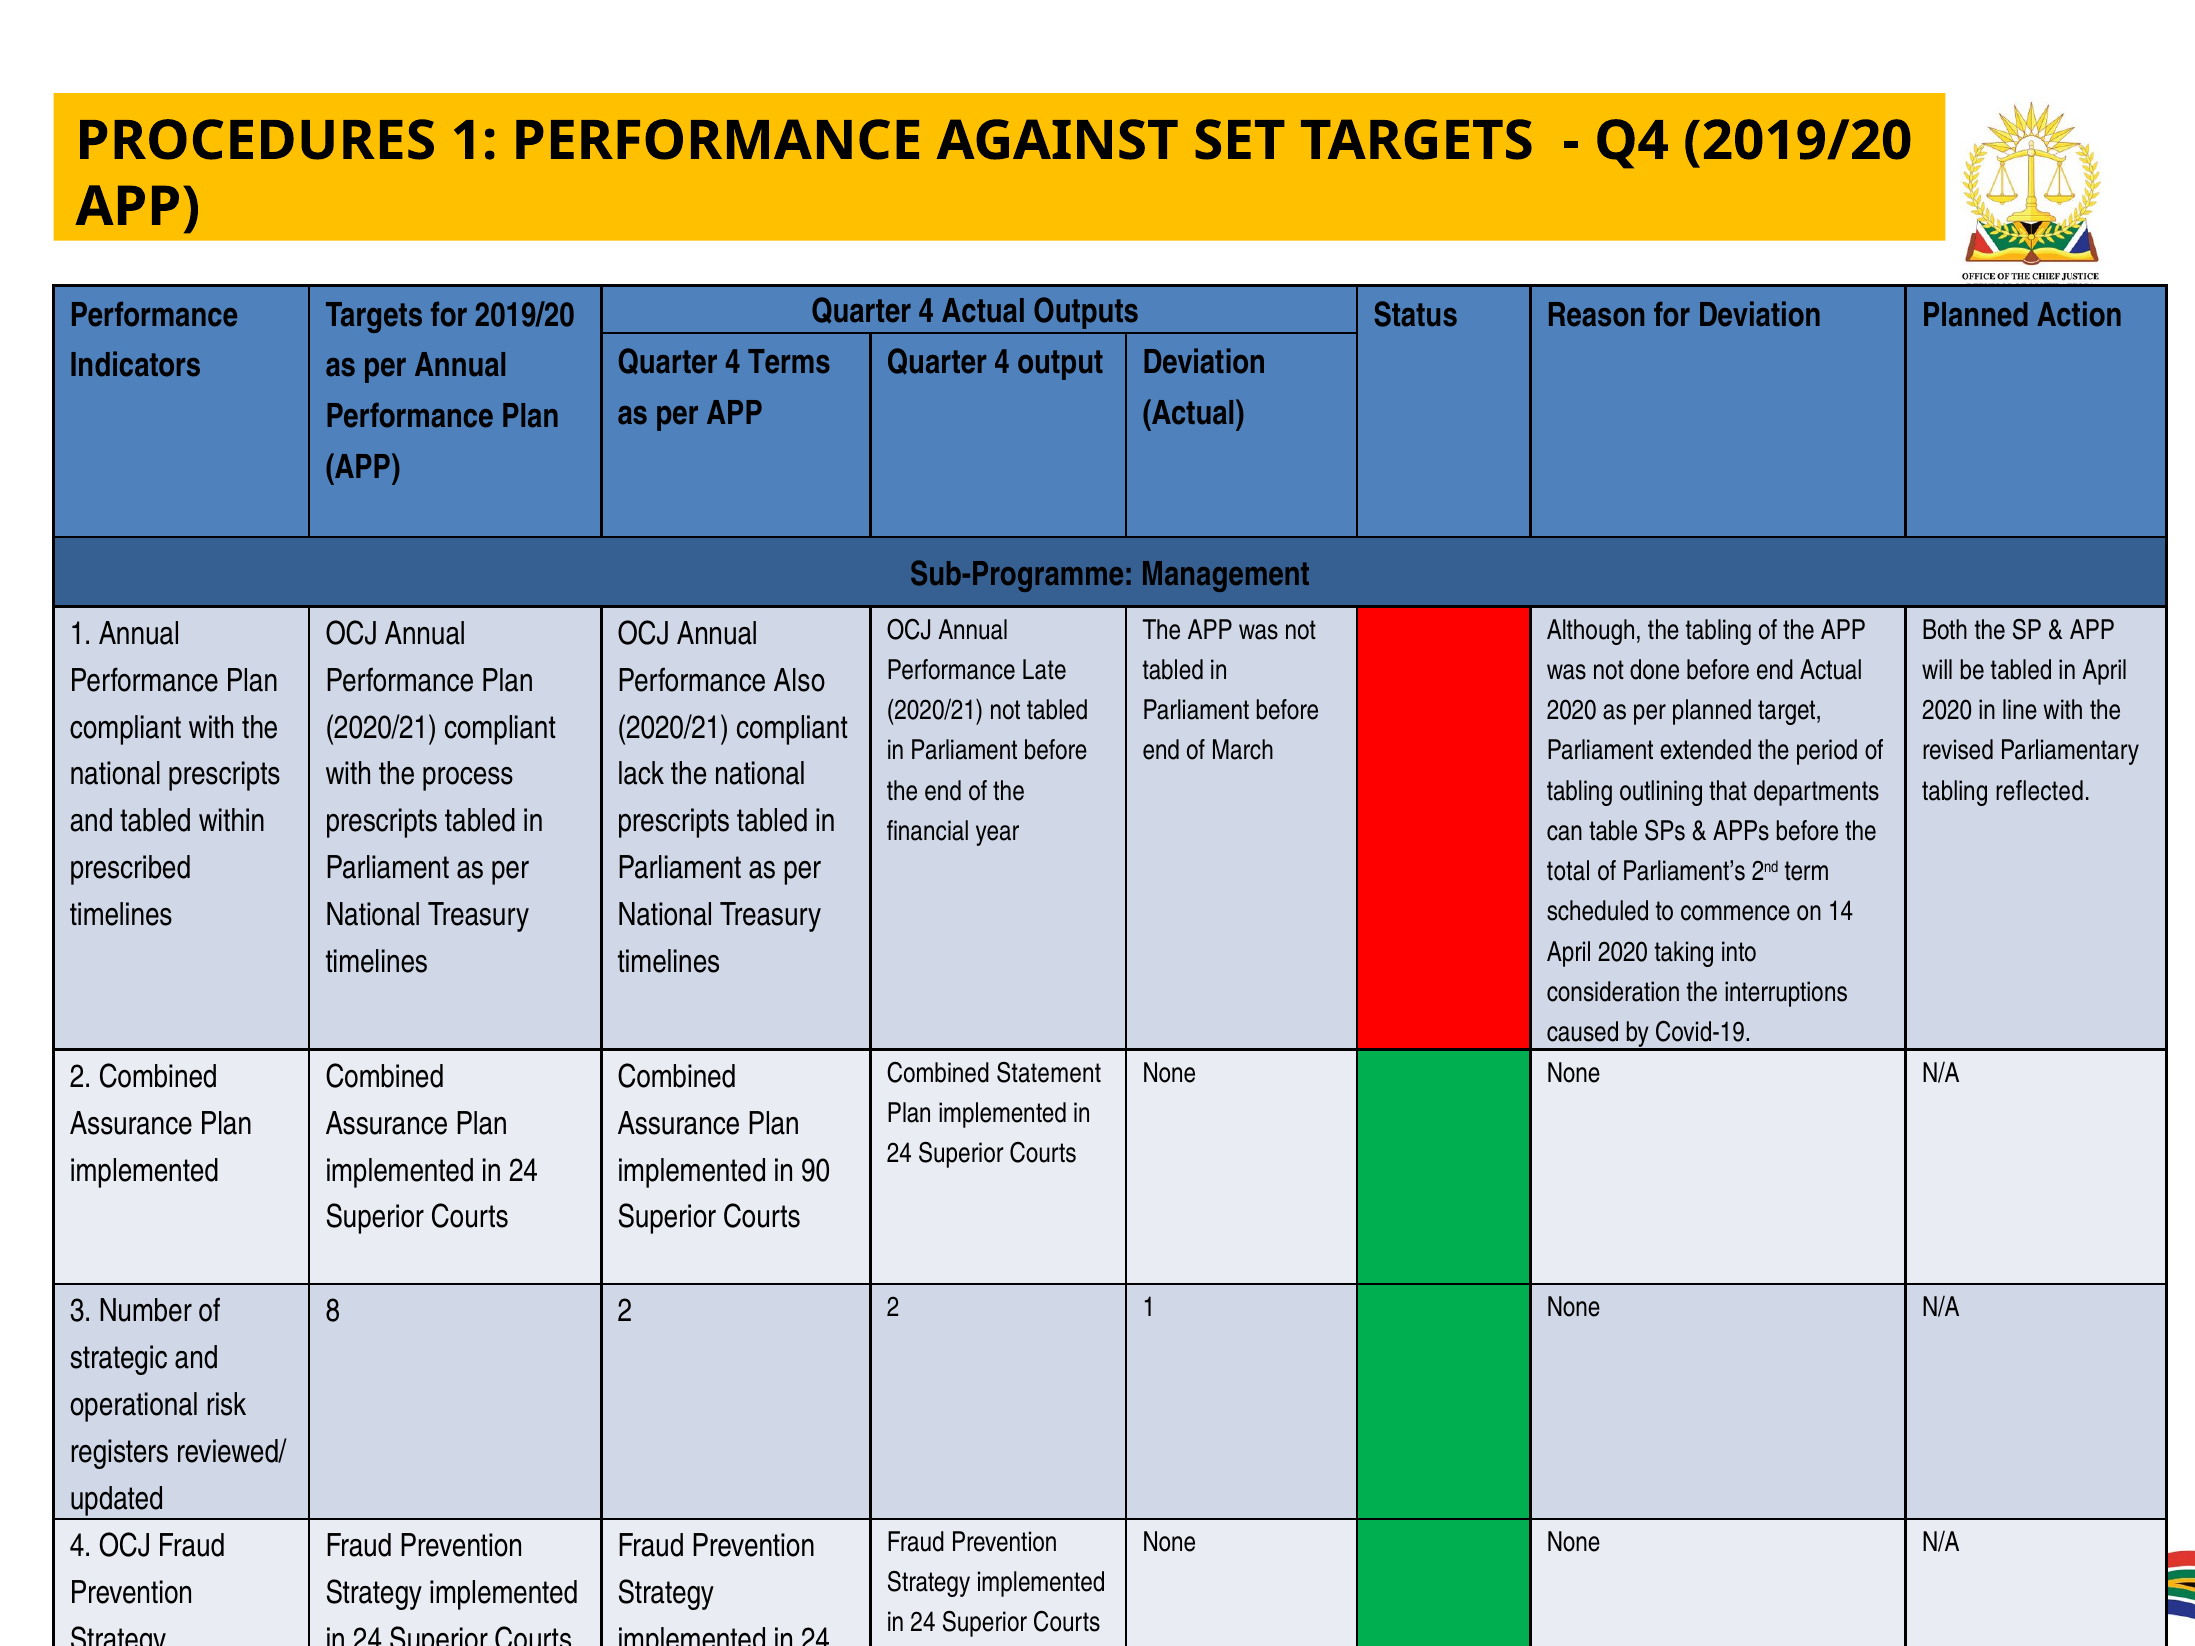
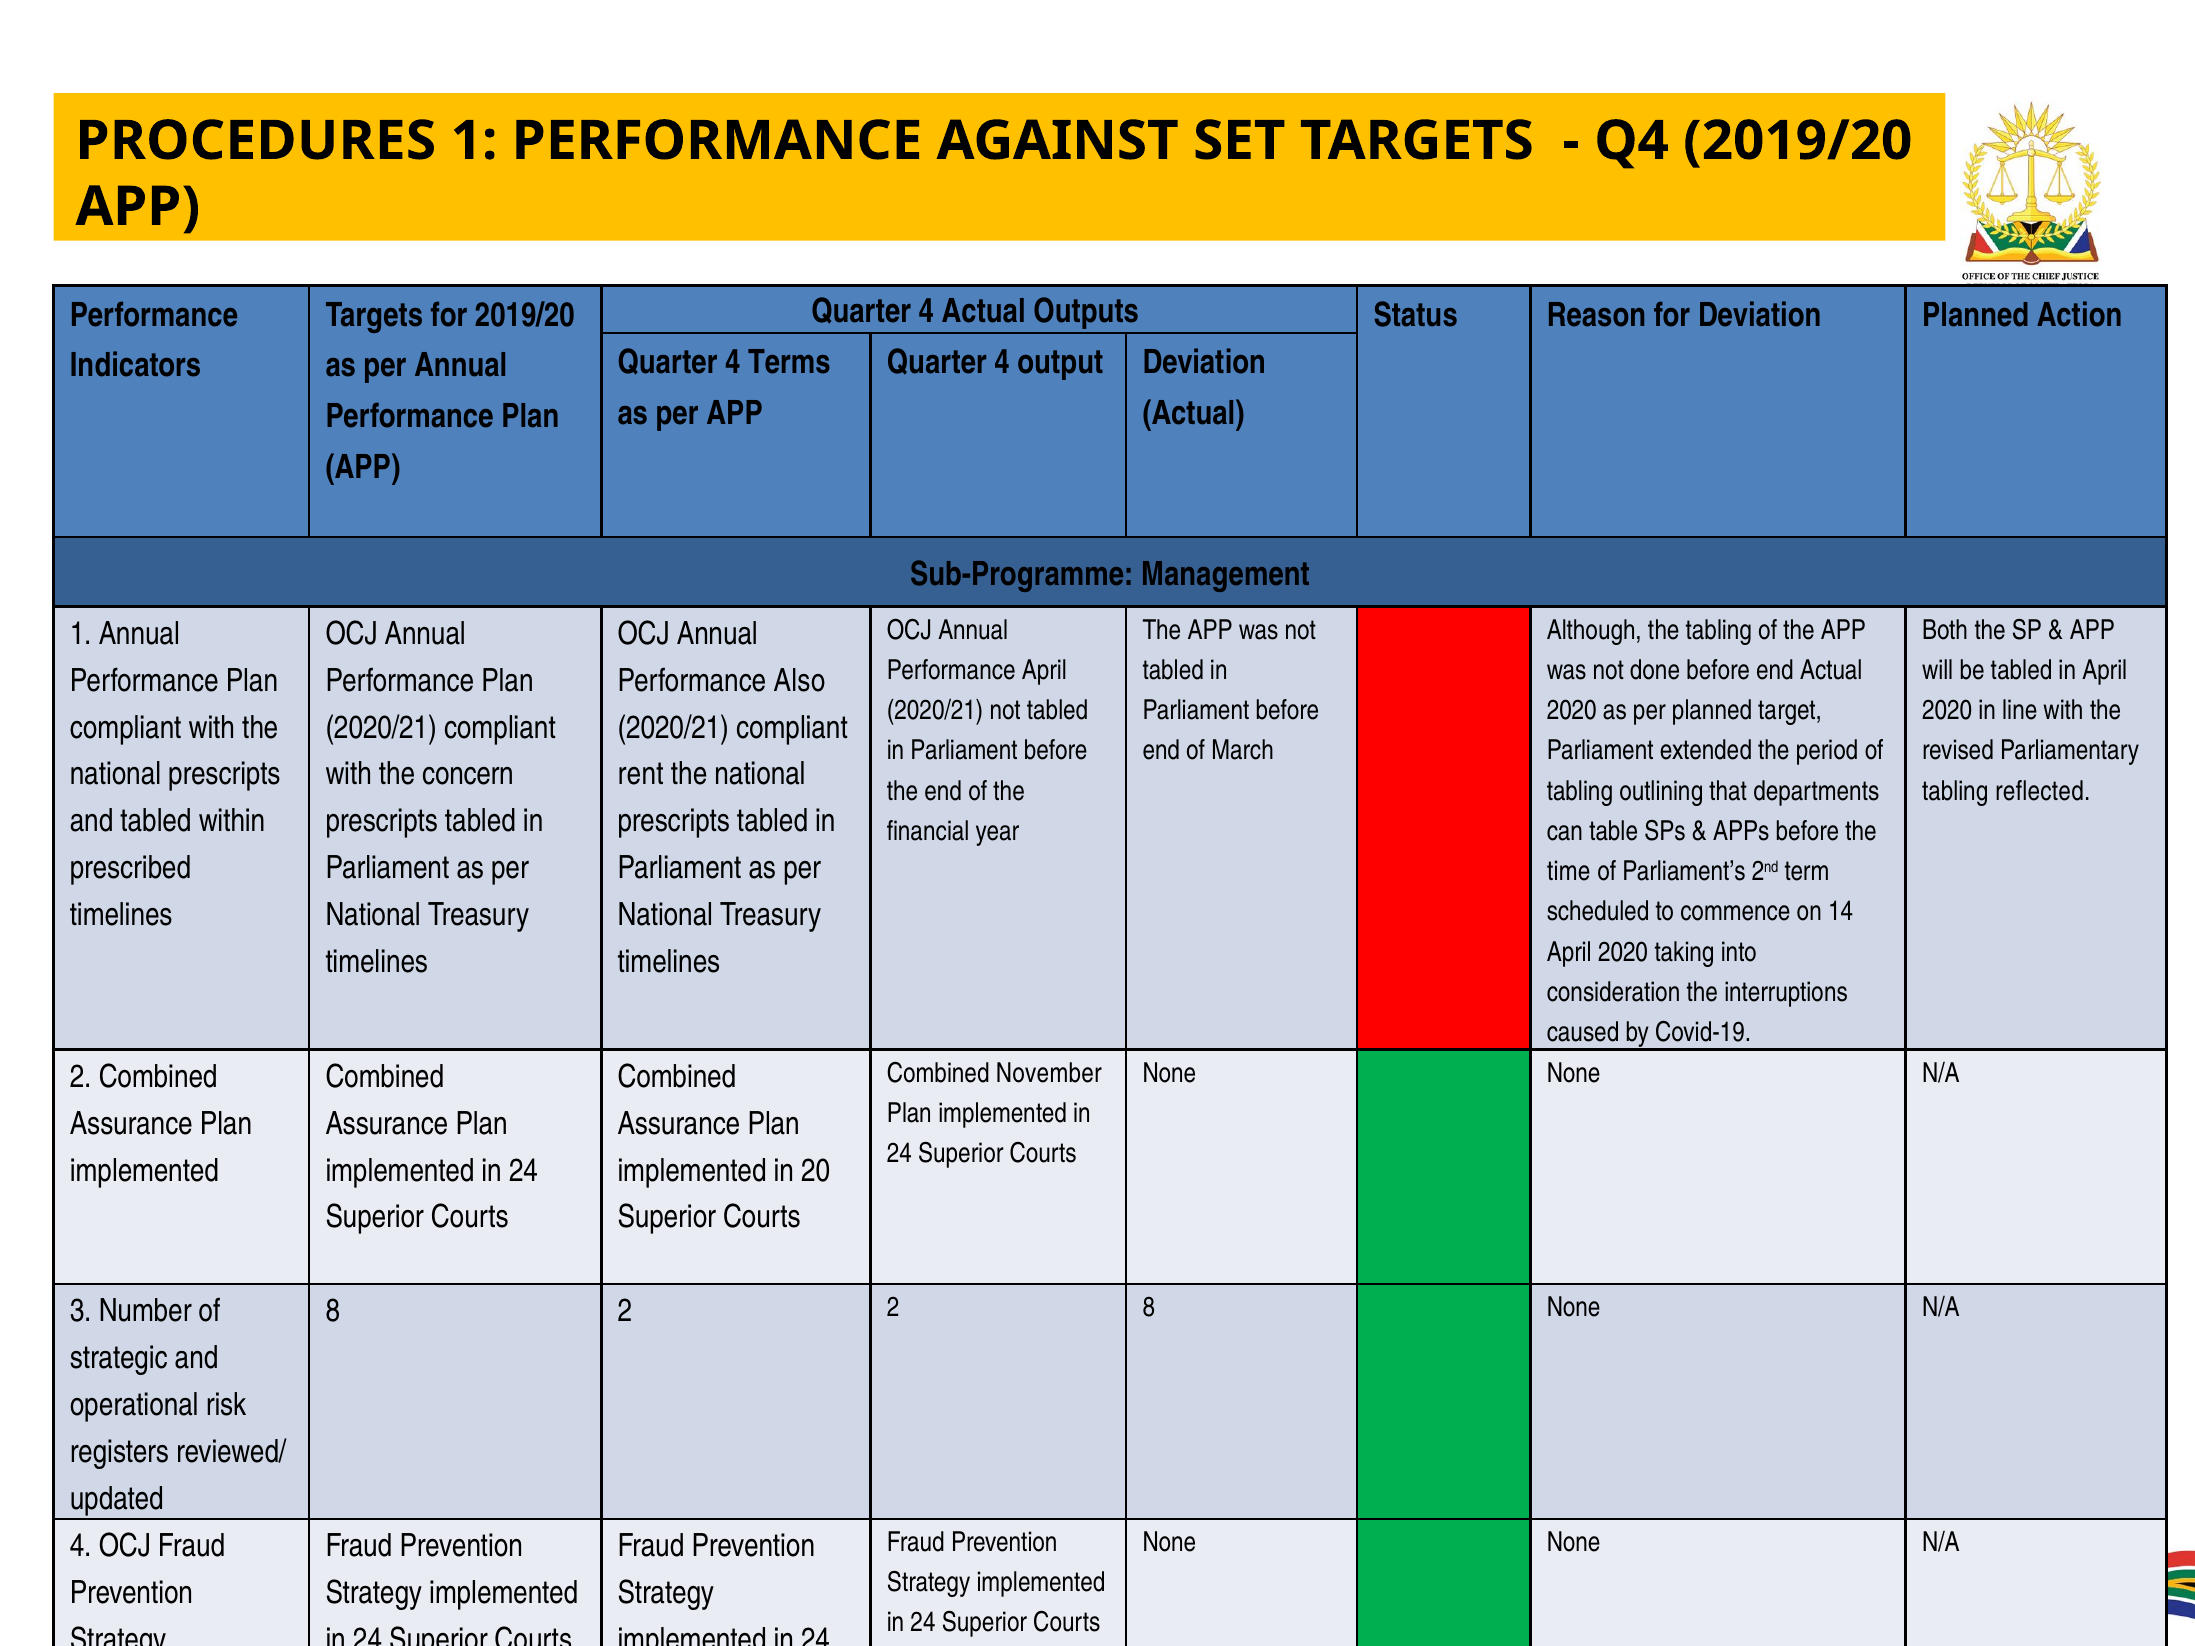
Performance Late: Late -> April (1044, 670)
process: process -> concern (468, 775)
lack: lack -> rent (641, 775)
total: total -> time (1569, 872)
Statement: Statement -> November (1049, 1073)
90: 90 -> 20 (816, 1171)
2 1: 1 -> 8 (1149, 1308)
